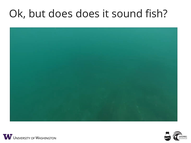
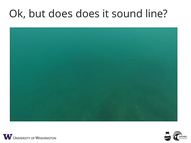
fish: fish -> line (156, 14)
